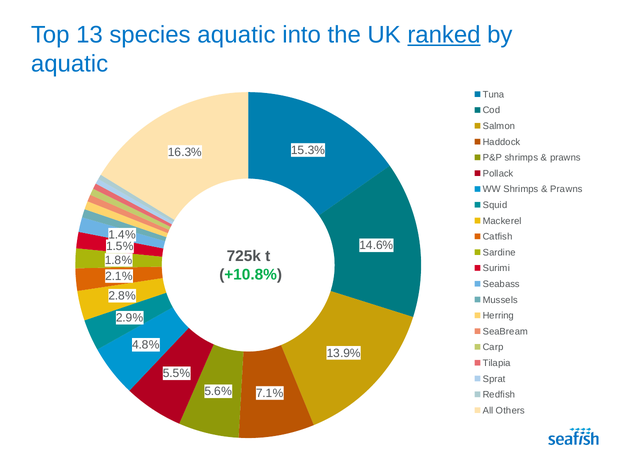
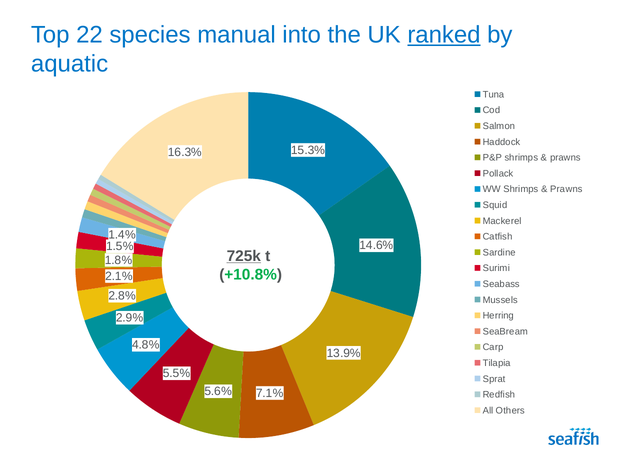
13: 13 -> 22 (89, 35)
species aquatic: aquatic -> manual (237, 35)
725k underline: none -> present (244, 256)
